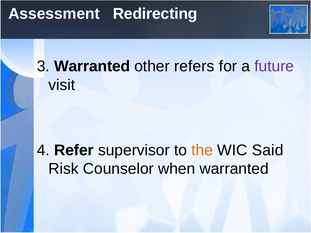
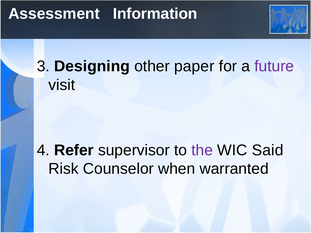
Redirecting: Redirecting -> Information (155, 14)
3 Warranted: Warranted -> Designing (92, 66)
refers: refers -> paper (194, 66)
the colour: orange -> purple (202, 150)
